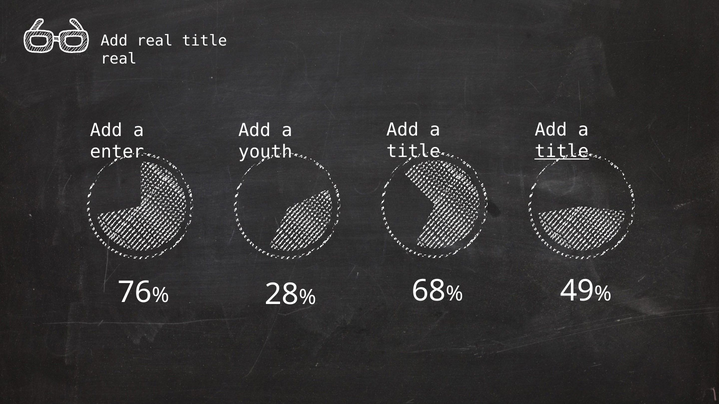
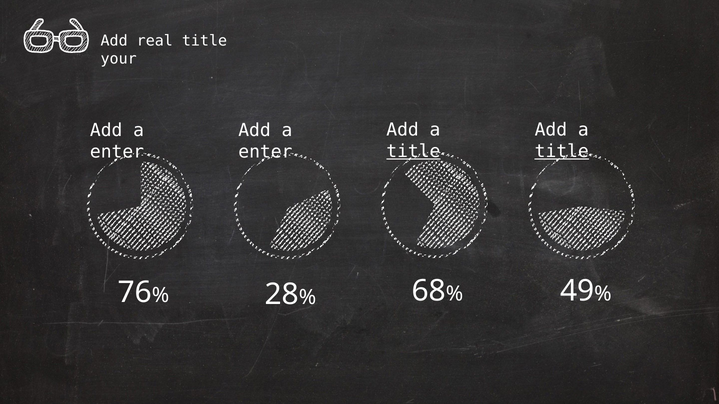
real: real -> your (119, 59)
title underline: none -> present (413, 151)
youth: youth -> enter (265, 152)
